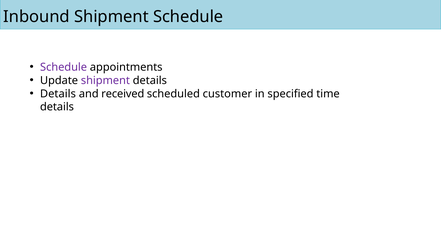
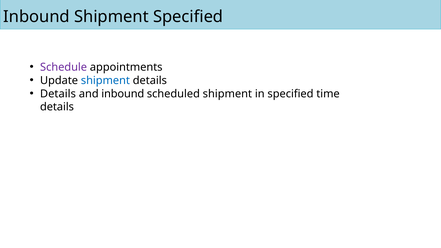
Shipment Schedule: Schedule -> Specified (188, 17)
shipment colour: purple -> blue (105, 81)
and received: received -> inbound (123, 94)
scheduled customer: customer -> shipment (227, 94)
